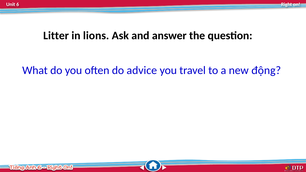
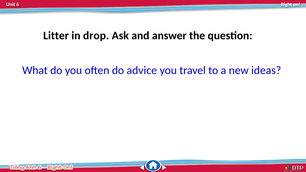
lions: lions -> drop (96, 36)
động: động -> ideas (266, 70)
